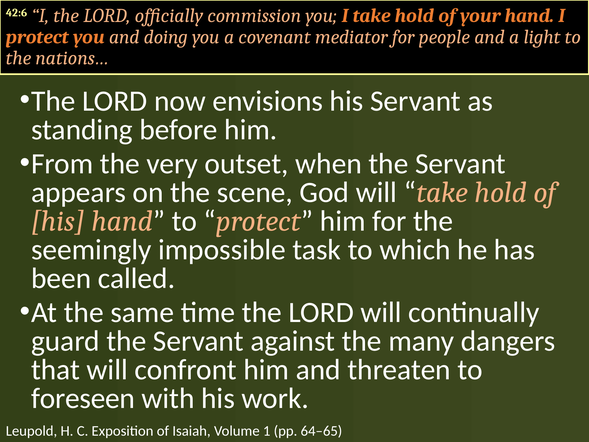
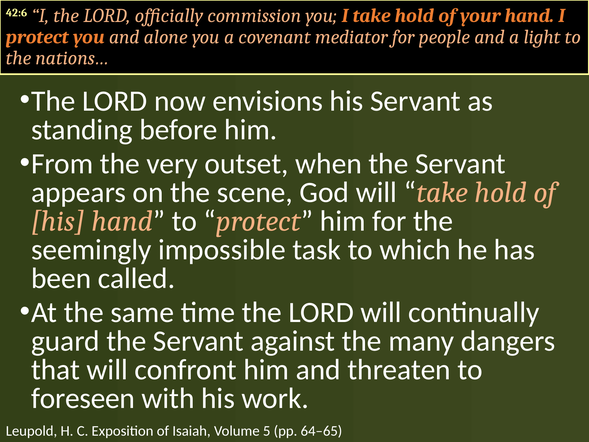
doing: doing -> alone (166, 37)
1: 1 -> 5 (267, 431)
